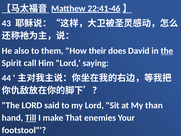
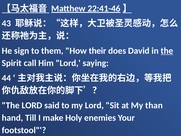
also: also -> sign (22, 51)
Till underline: present -> none (31, 118)
That: That -> Holy (74, 118)
